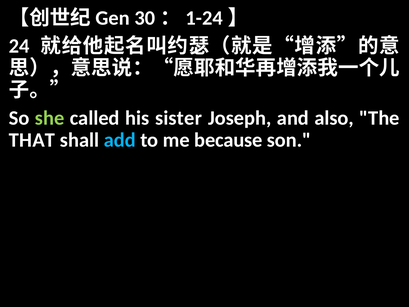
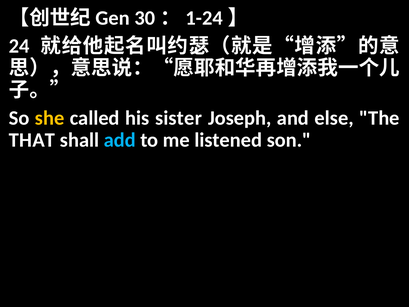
she colour: light green -> yellow (50, 118)
also: also -> else (334, 118)
because: because -> listened (228, 140)
